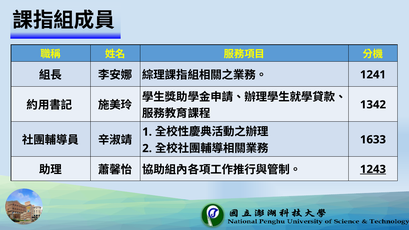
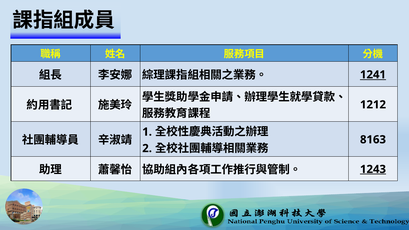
1241 underline: none -> present (373, 75)
1342: 1342 -> 1212 (373, 105)
1633: 1633 -> 8163 (373, 140)
